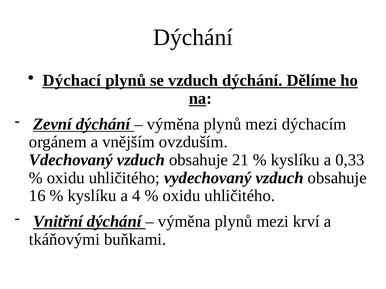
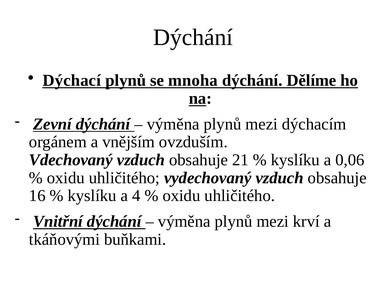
se vzduch: vzduch -> mnoha (193, 81)
0,33: 0,33 -> 0,06 (350, 160)
